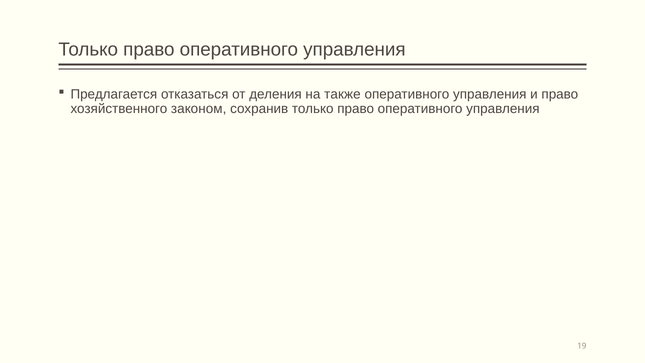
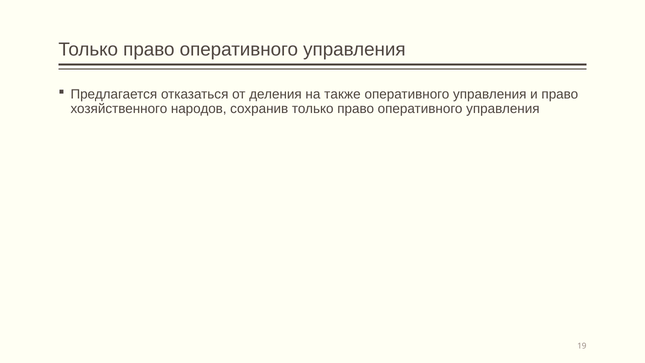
законом: законом -> народов (199, 109)
